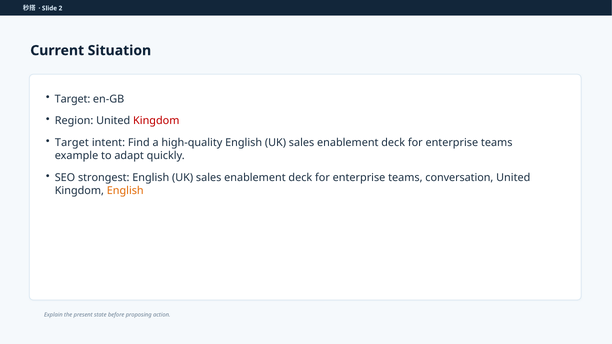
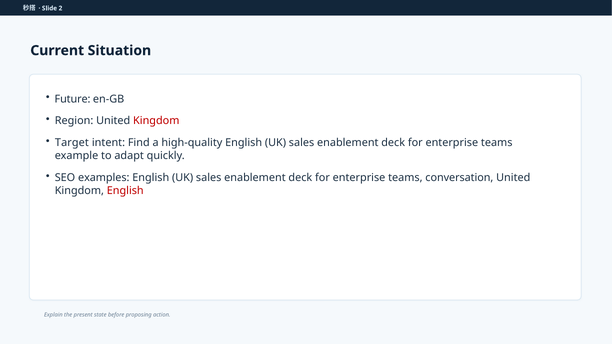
Target: Target -> Future (73, 99)
strongest: strongest -> examples (104, 178)
English colour: orange -> red (125, 191)
